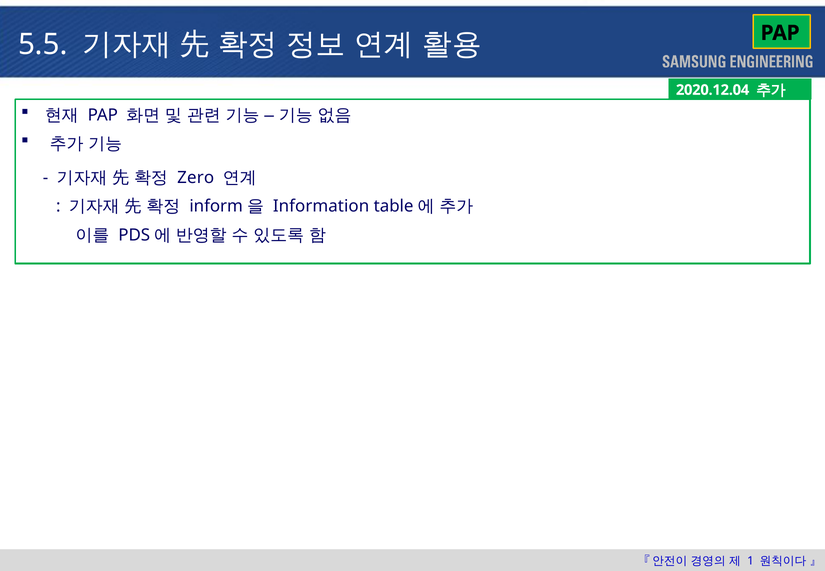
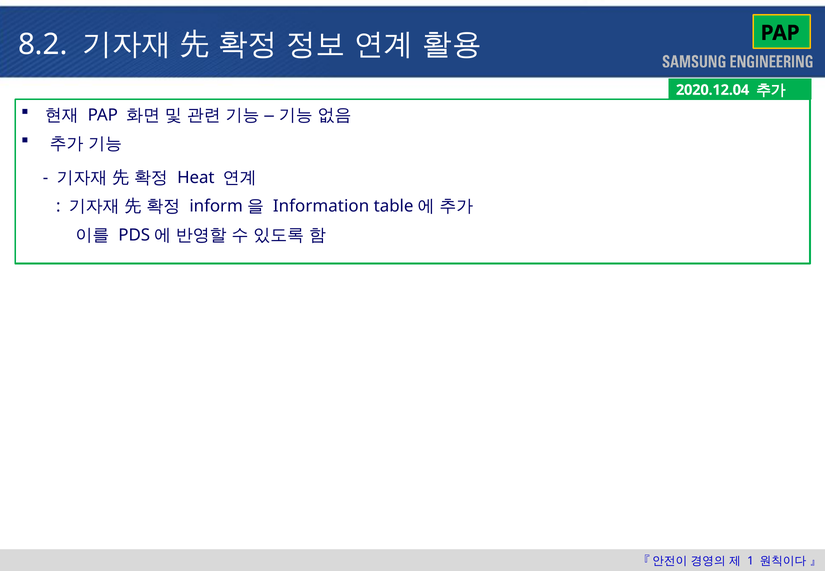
5.5: 5.5 -> 8.2 (43, 44)
Zero: Zero -> Heat (196, 178)
